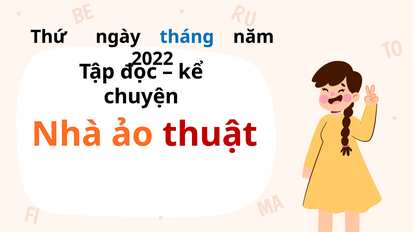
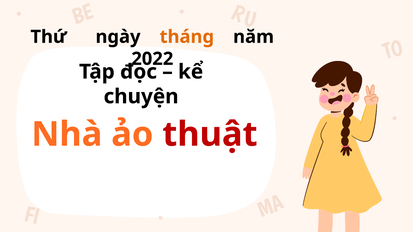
tháng colour: blue -> orange (187, 37)
